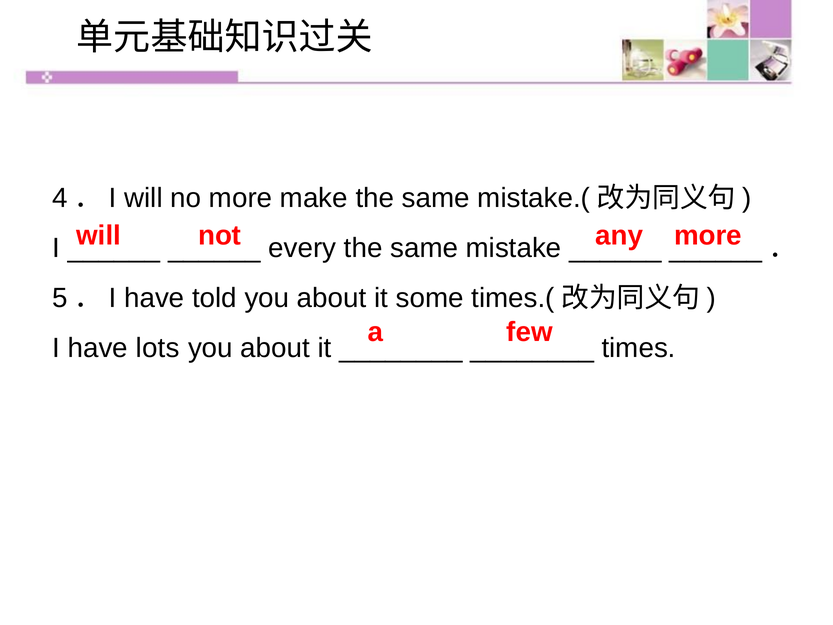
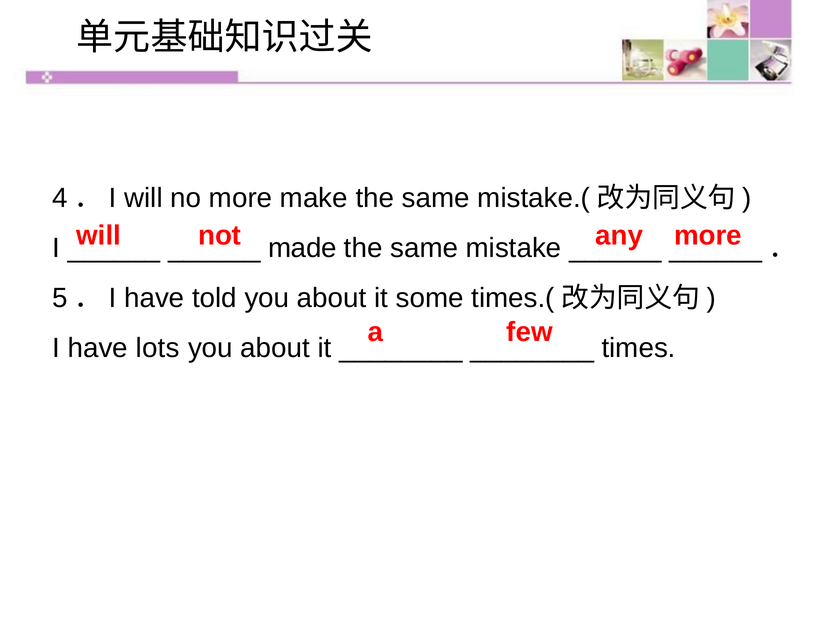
every: every -> made (302, 248)
